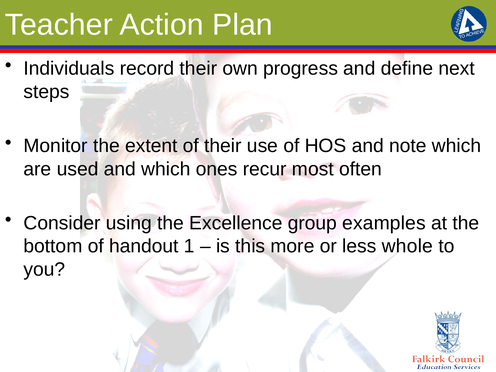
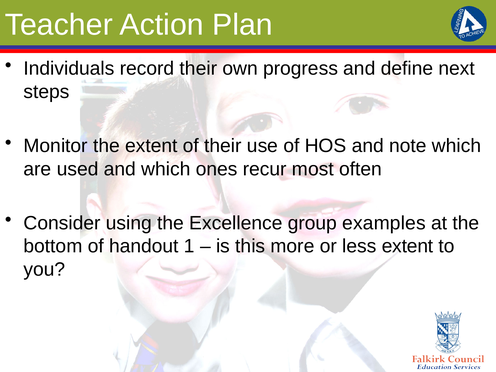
less whole: whole -> extent (407, 246)
